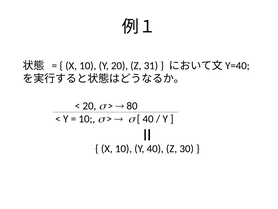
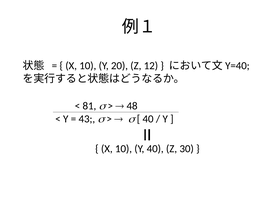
31: 31 -> 12 (151, 66)
20: 20 -> 81 (89, 106)
80: 80 -> 48 (132, 106)
10: 10 -> 43 (87, 119)
